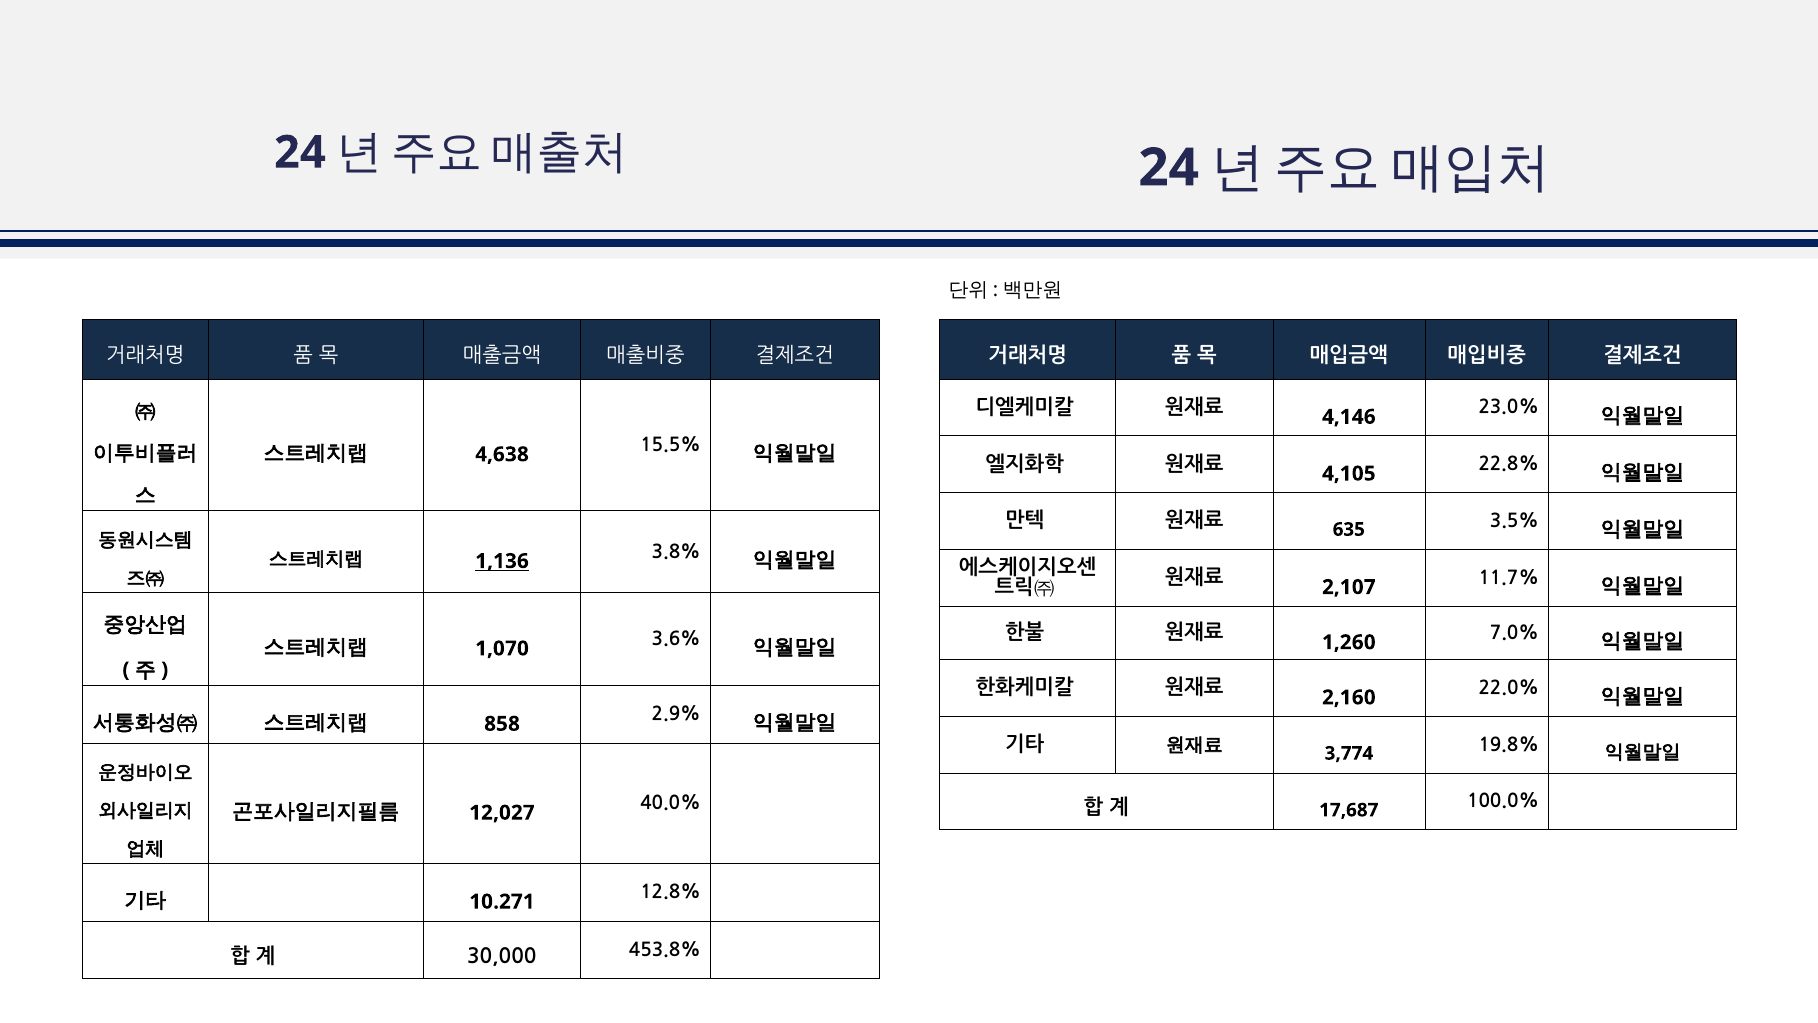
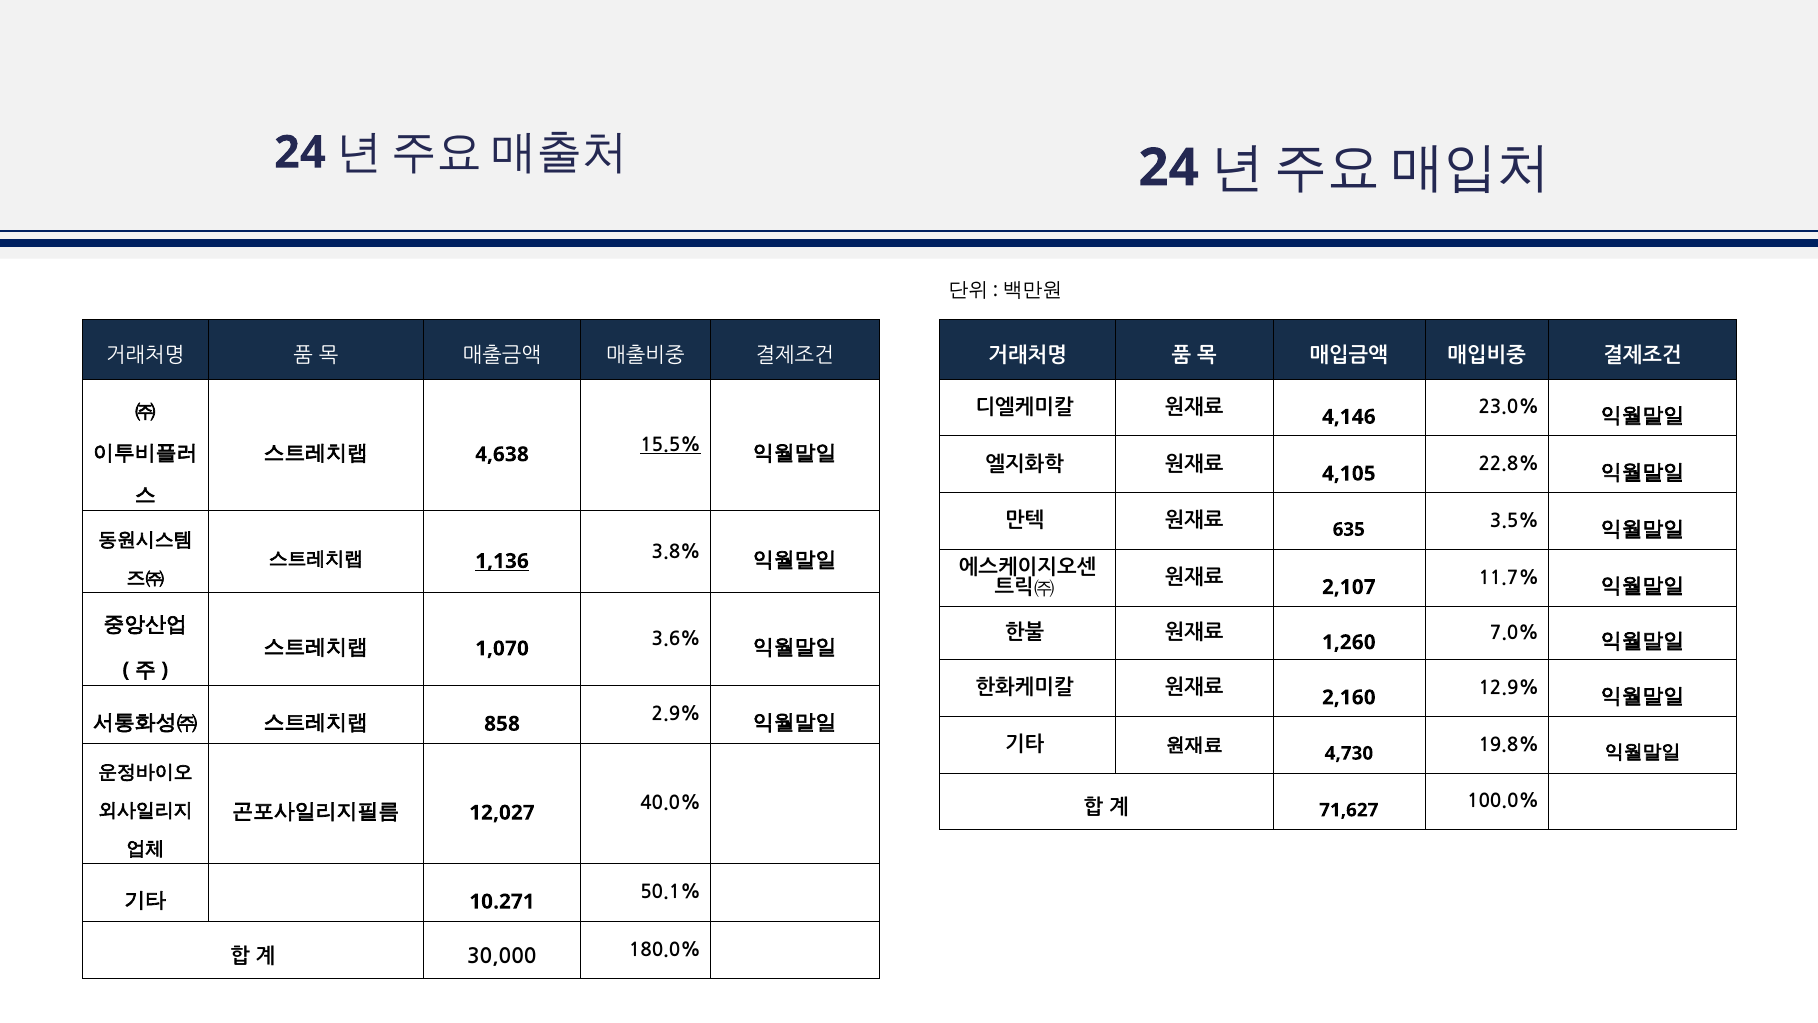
15.5% underline: none -> present (671, 445)
22.0%: 22.0% -> 12.9% (1509, 688)
3,774: 3,774 -> 4,730 (1349, 753)
17,687: 17,687 -> 71,627 (1349, 810)
12.8%: 12.8% -> 50.1% (671, 892)
453.8%: 453.8% -> 180.0% (665, 950)
